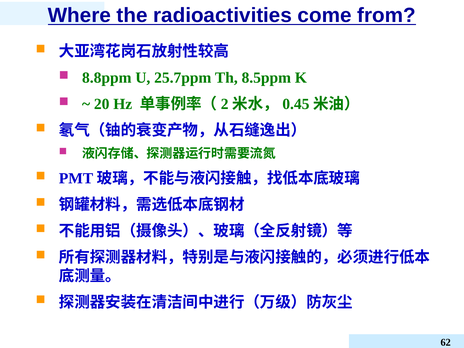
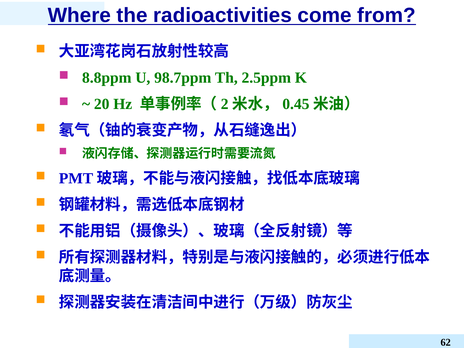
25.7ppm: 25.7ppm -> 98.7ppm (183, 78)
8.5ppm: 8.5ppm -> 2.5ppm (266, 78)
